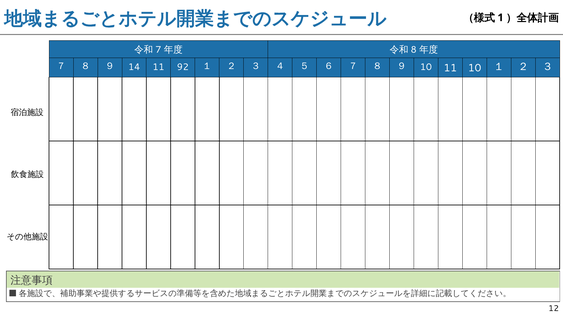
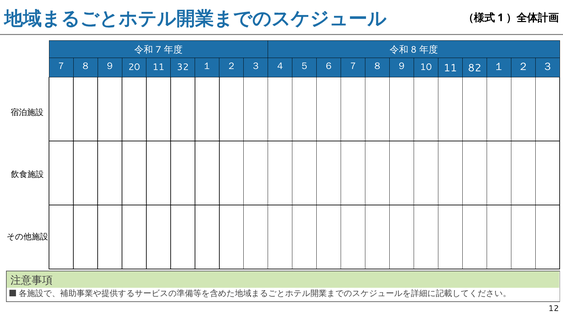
14: 14 -> 20 (134, 67)
92: 92 -> 32 (183, 67)
11 10: 10 -> 82 (475, 68)
